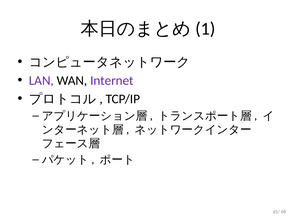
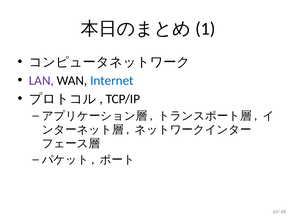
Internet colour: purple -> blue (112, 81)
